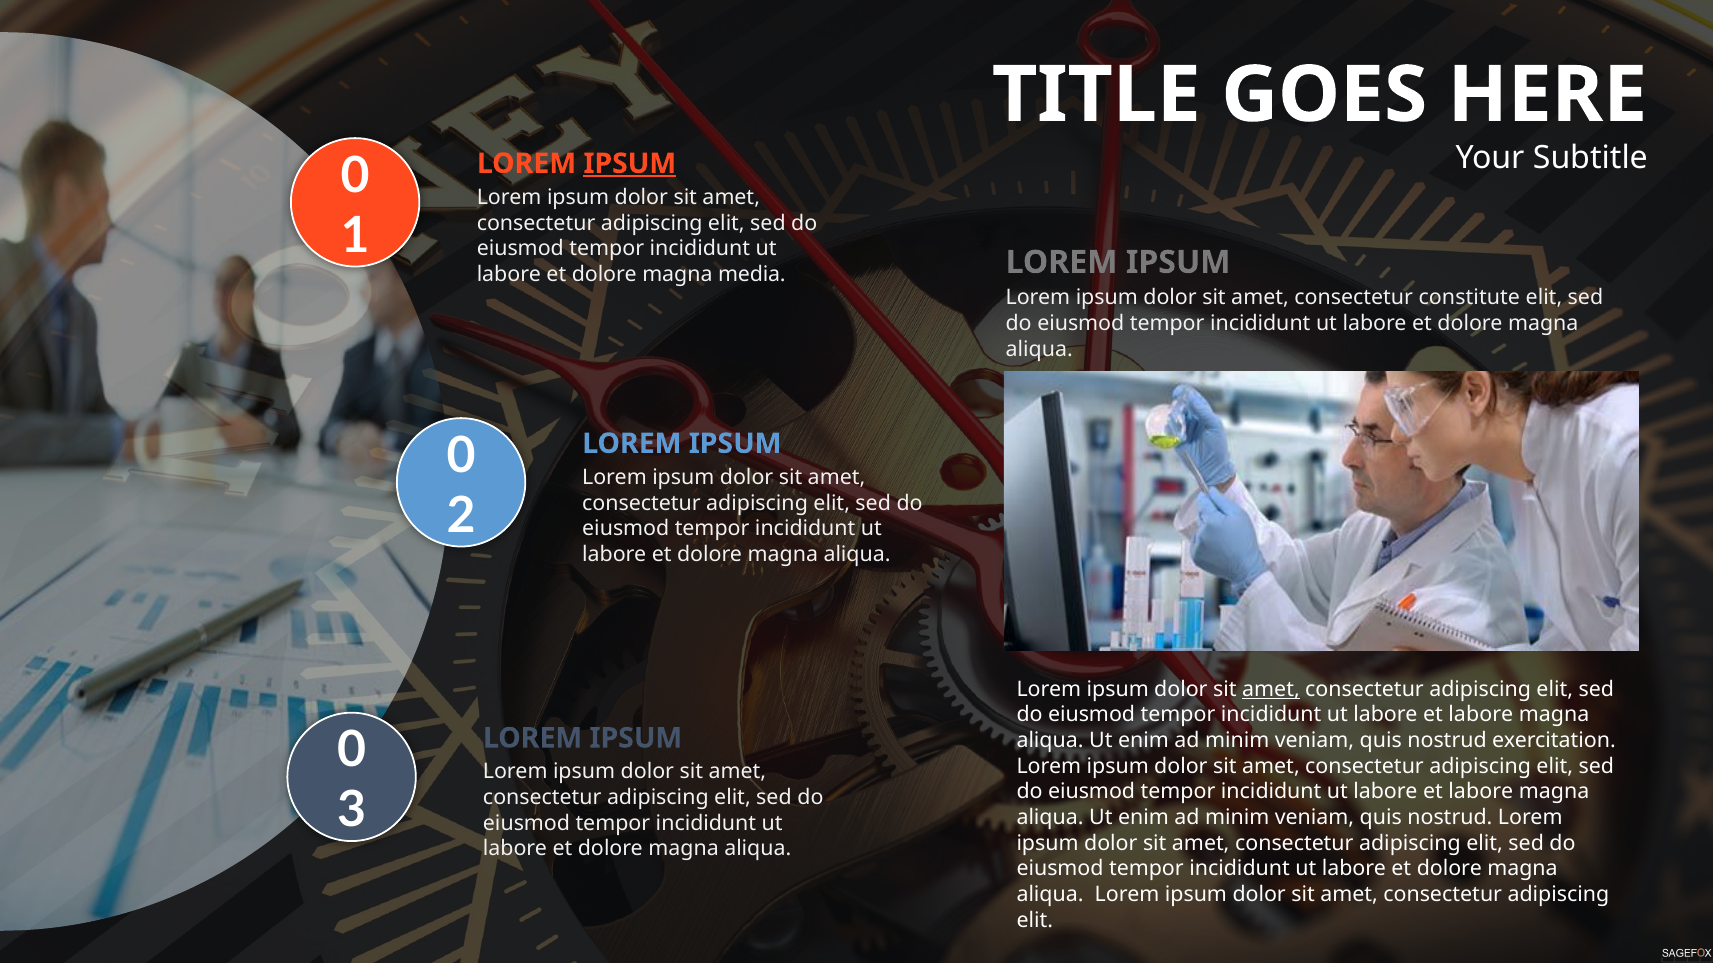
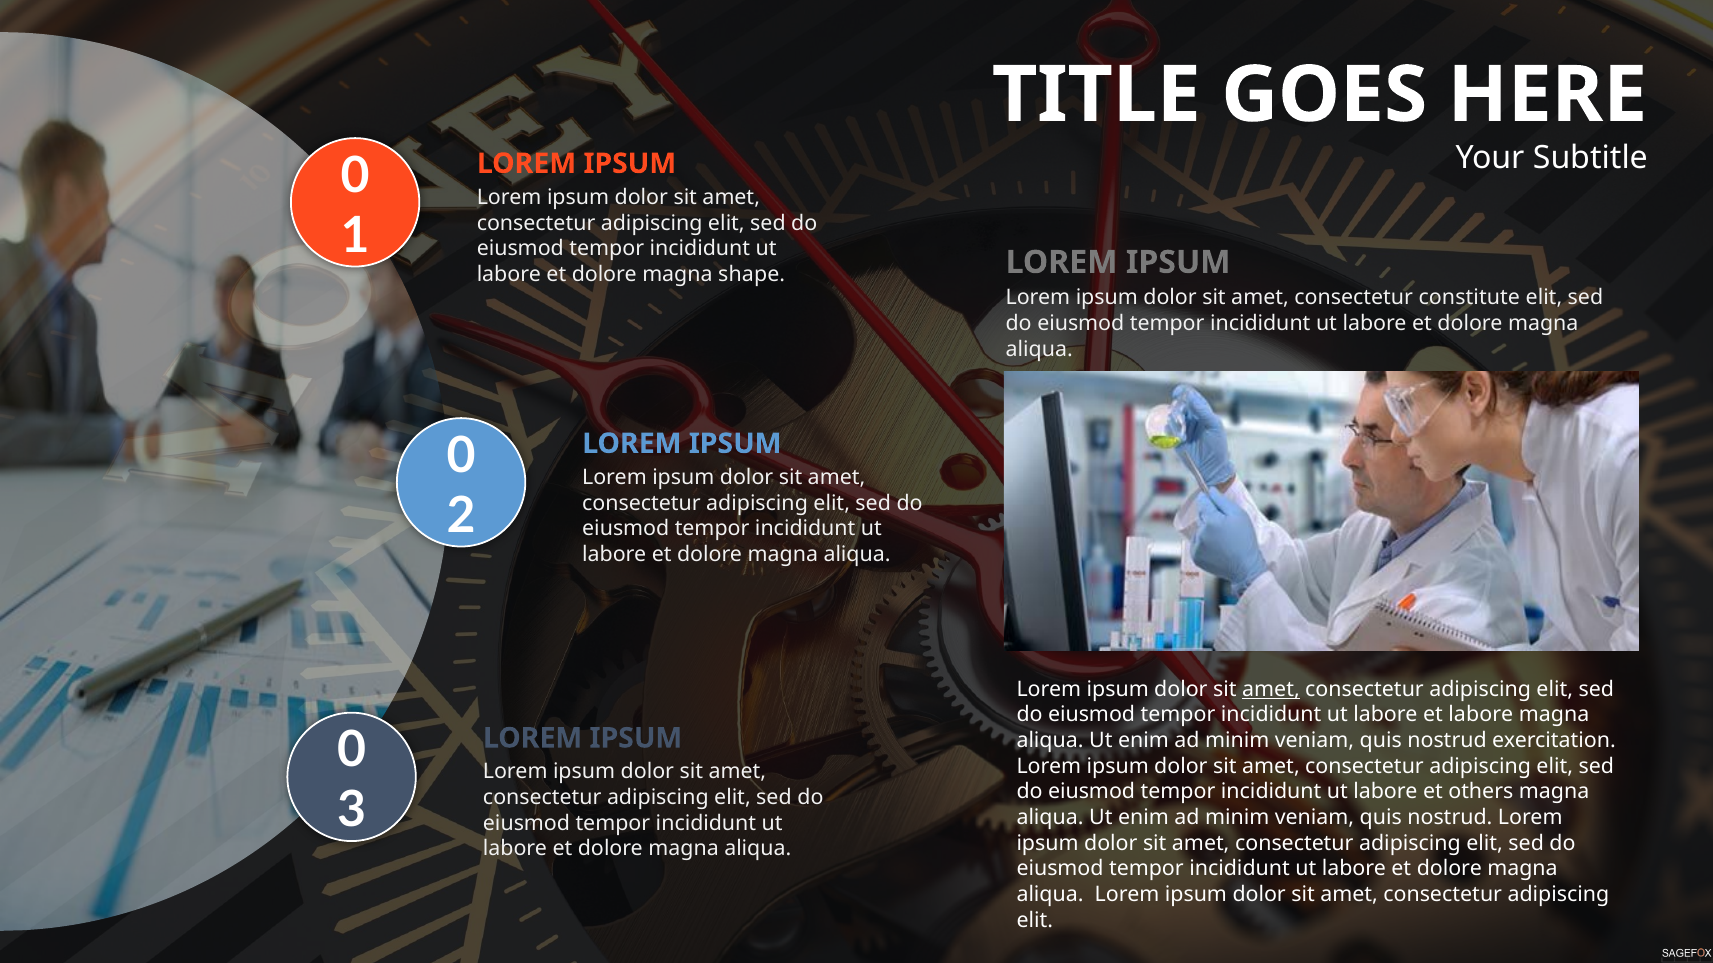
IPSUM underline: present -> none (630, 164)
media: media -> shape (752, 274)
labore: labore -> others (1481, 792)
